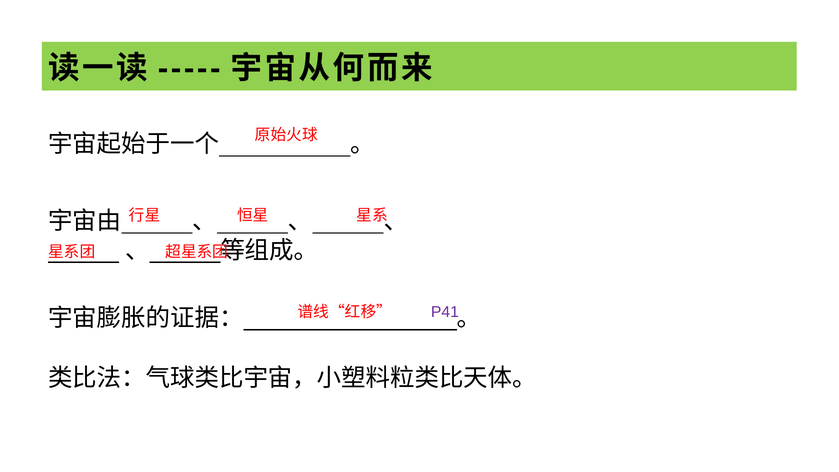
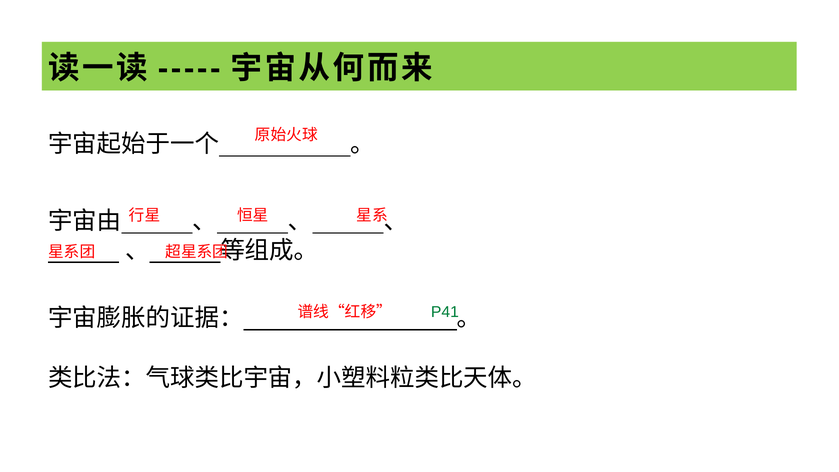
P41 colour: purple -> green (445, 312)
